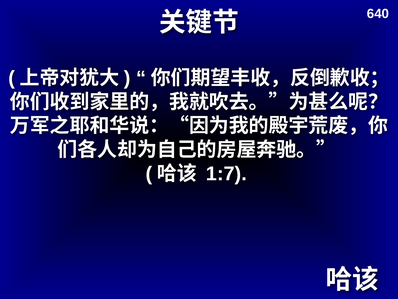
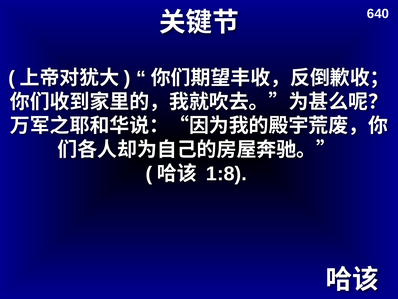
1:7: 1:7 -> 1:8 (226, 173)
